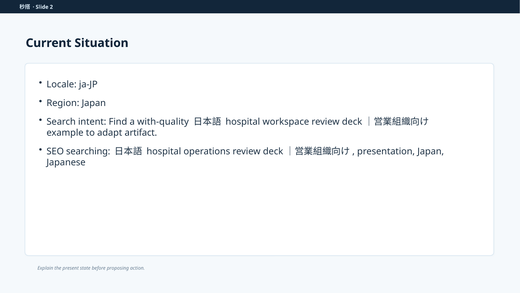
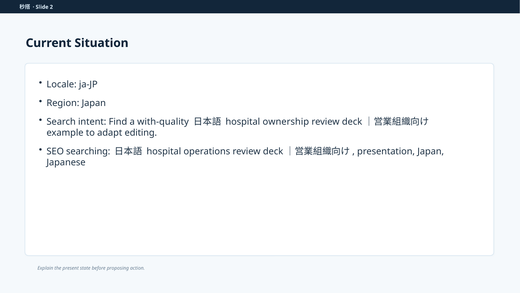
workspace: workspace -> ownership (286, 121)
artifact: artifact -> editing (141, 132)
